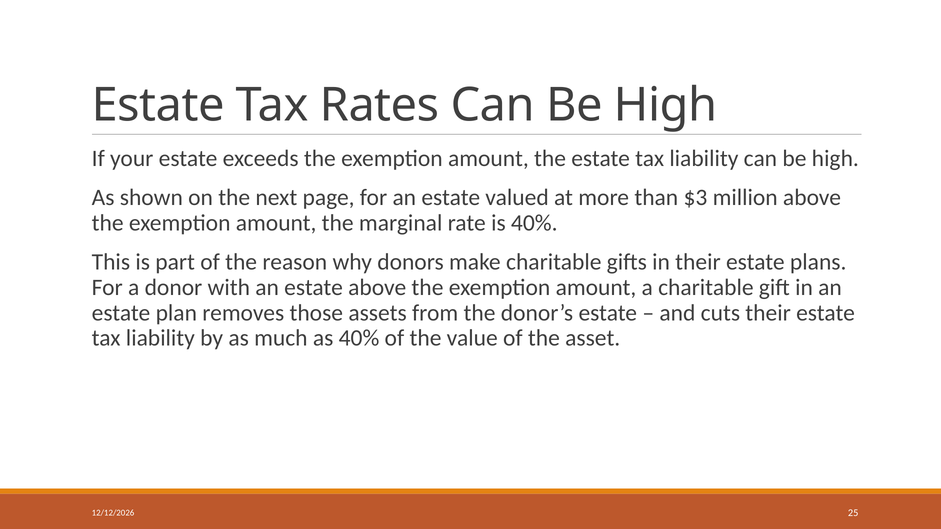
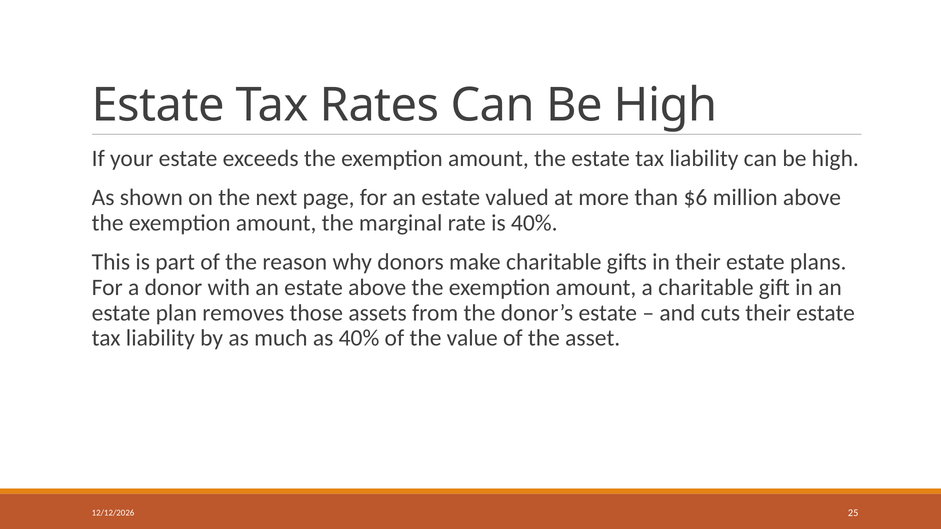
$3: $3 -> $6 (695, 198)
